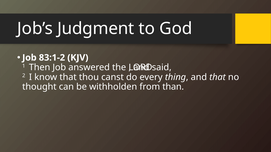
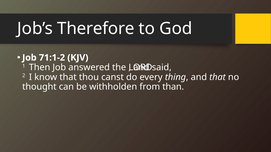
Judgment: Judgment -> Therefore (96, 29)
83:1-2: 83:1-2 -> 71:1-2 (52, 58)
